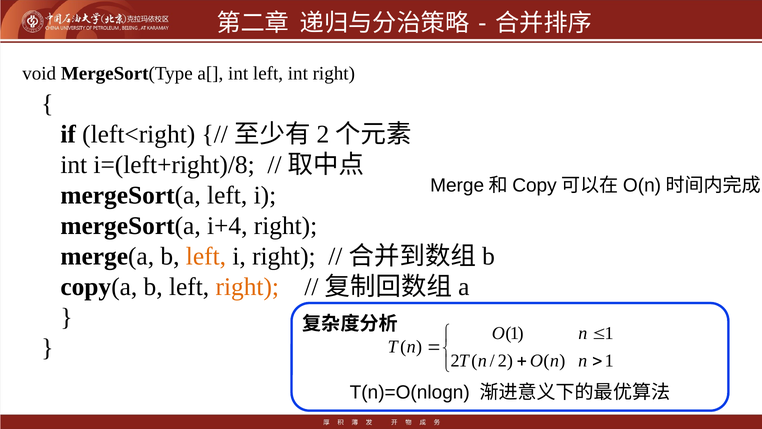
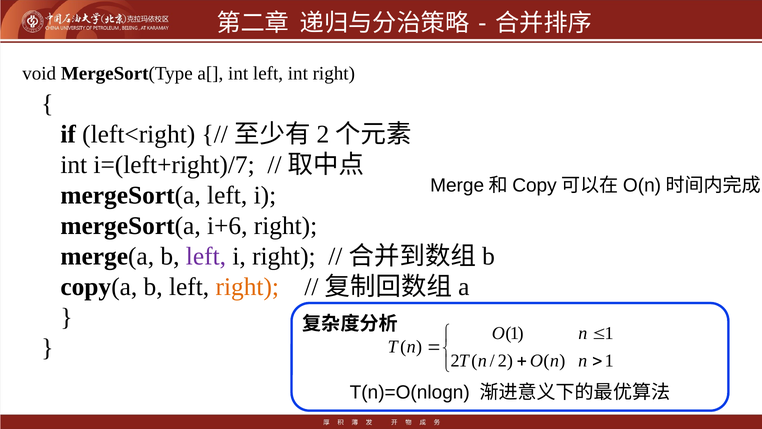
i=(left+right)/8: i=(left+right)/8 -> i=(left+right)/7 (174, 165)
i+4: i+4 -> i+6 (227, 226)
left colour: orange -> purple (206, 256)
